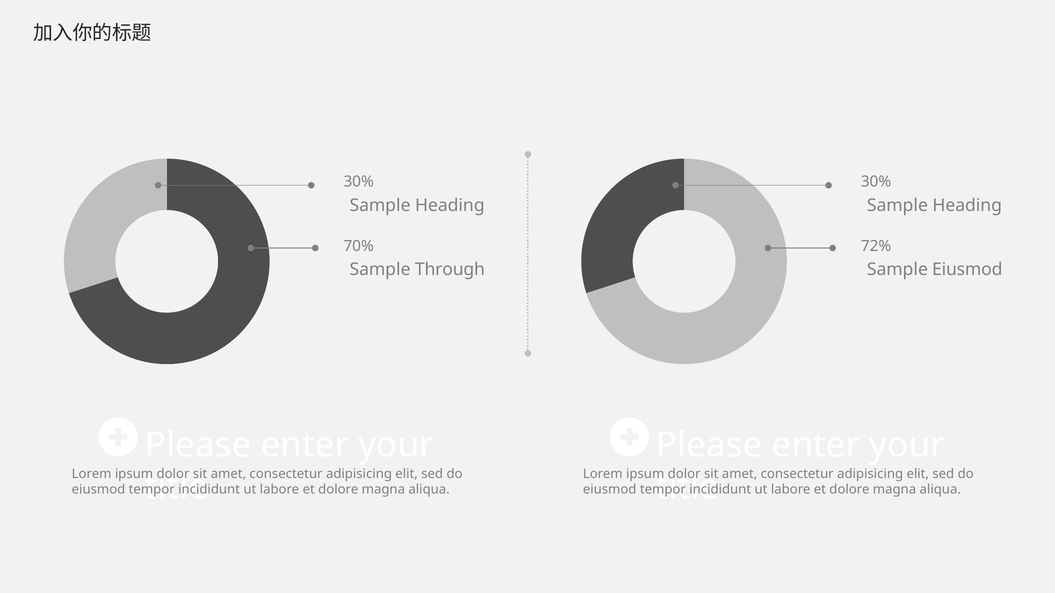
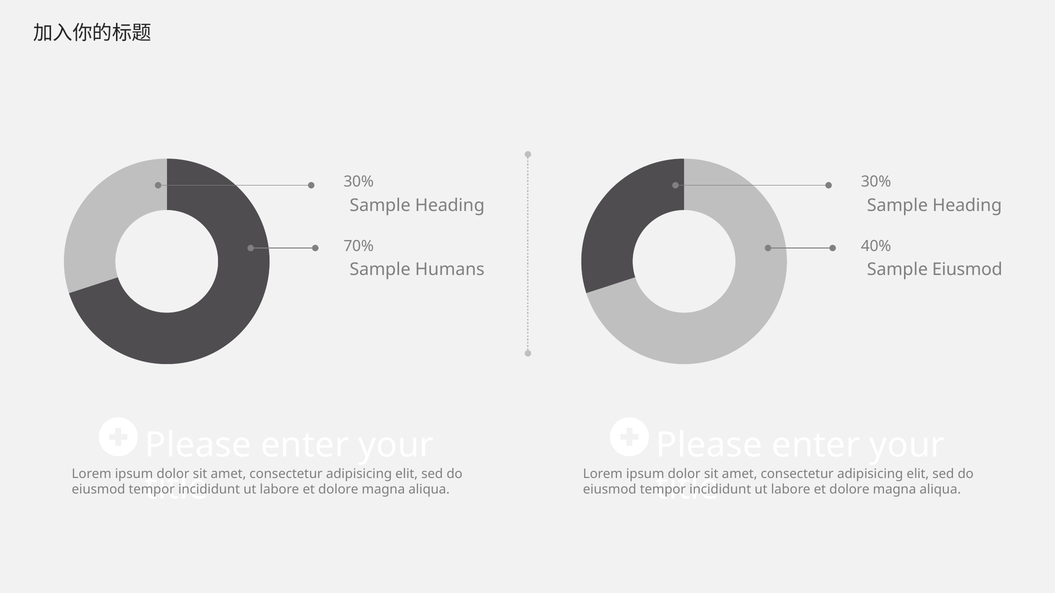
72%: 72% -> 40% (876, 246)
Through: Through -> Humans (450, 270)
